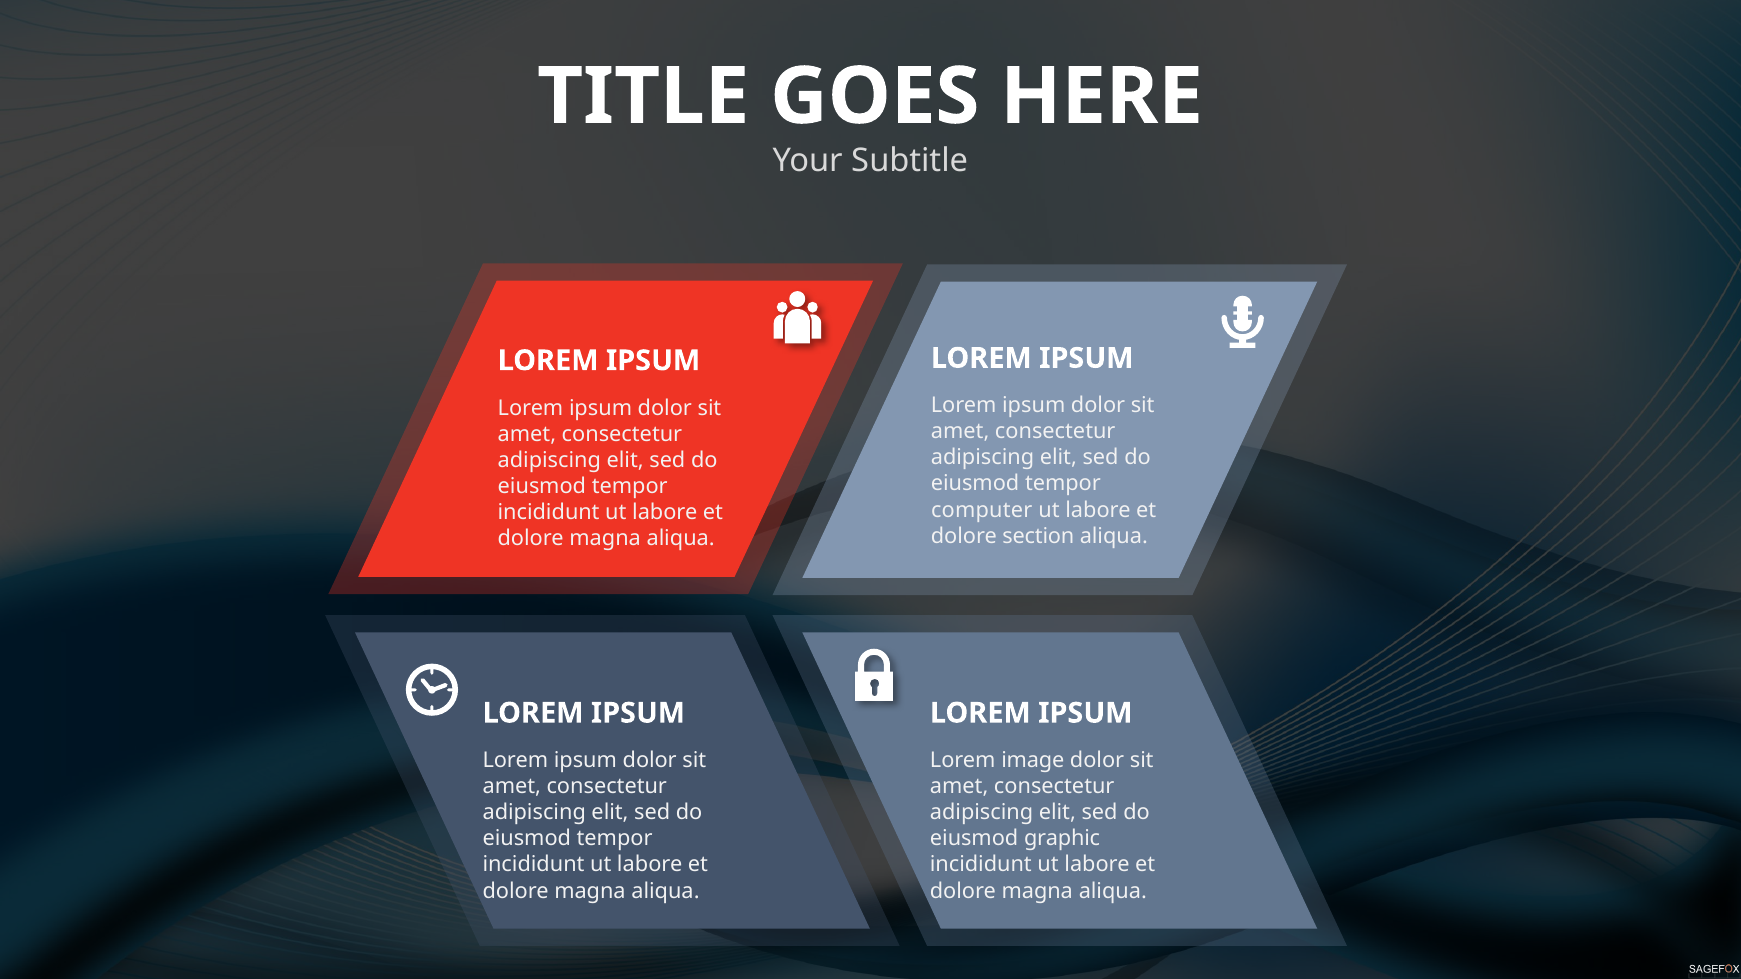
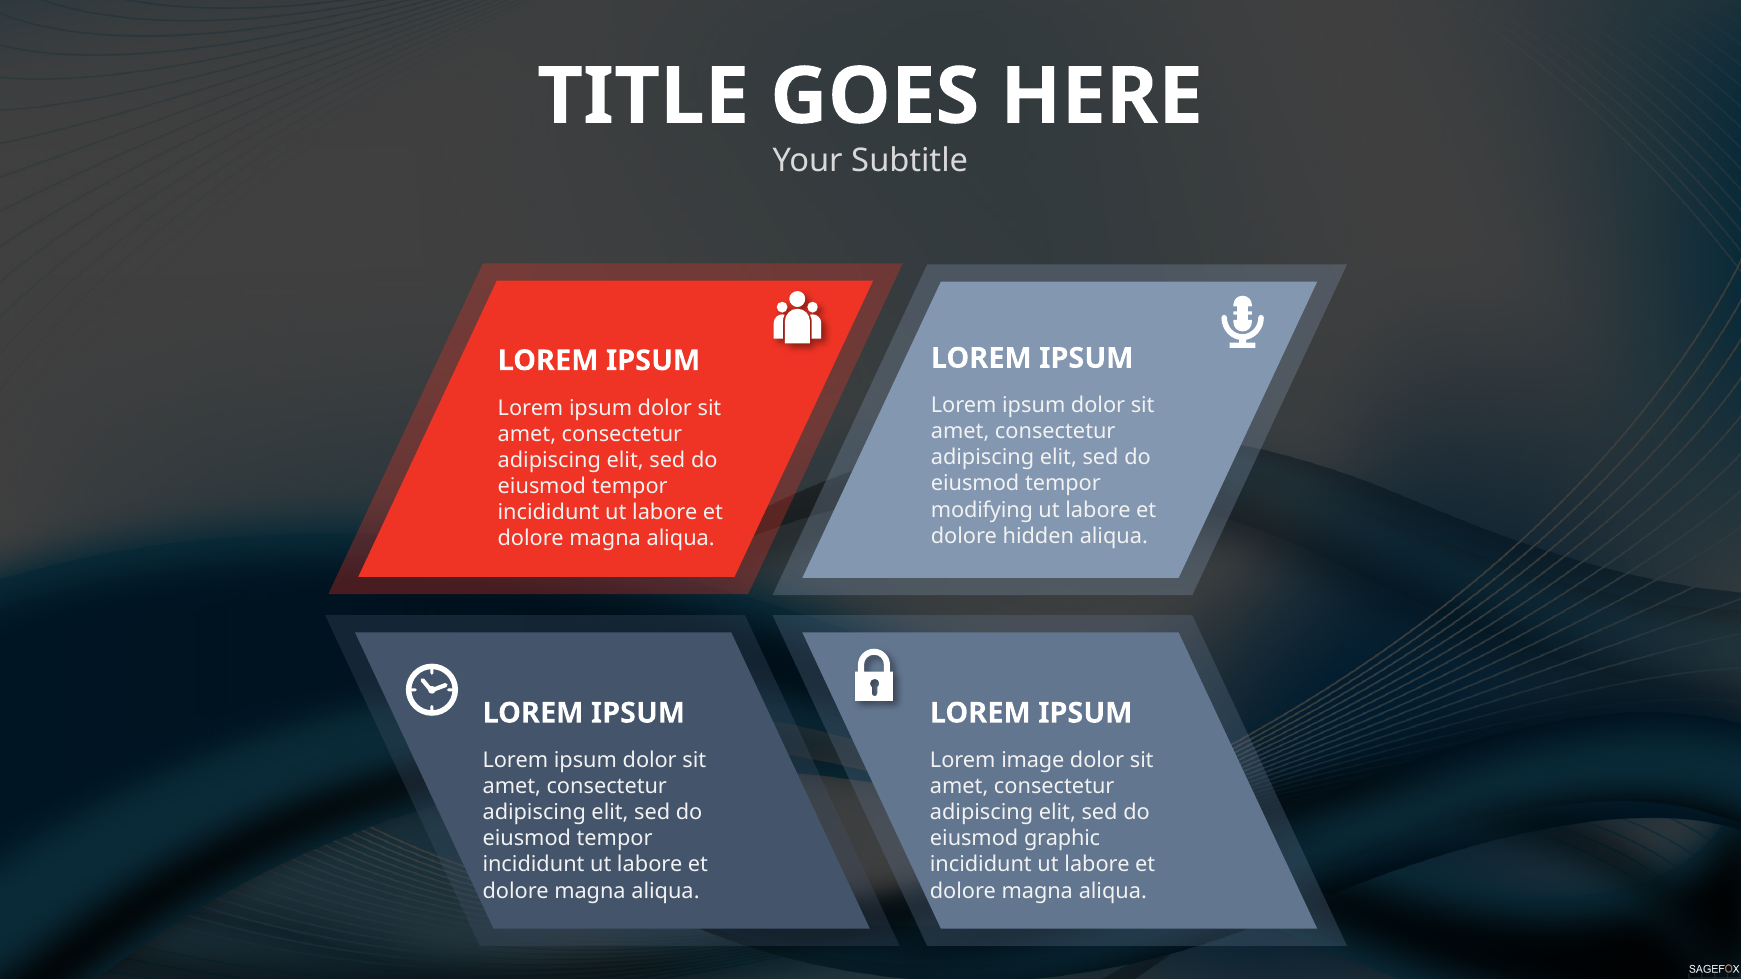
computer: computer -> modifying (982, 510)
section: section -> hidden (1038, 536)
